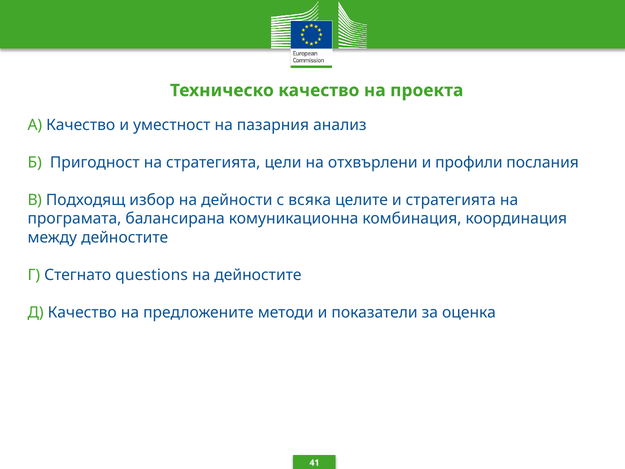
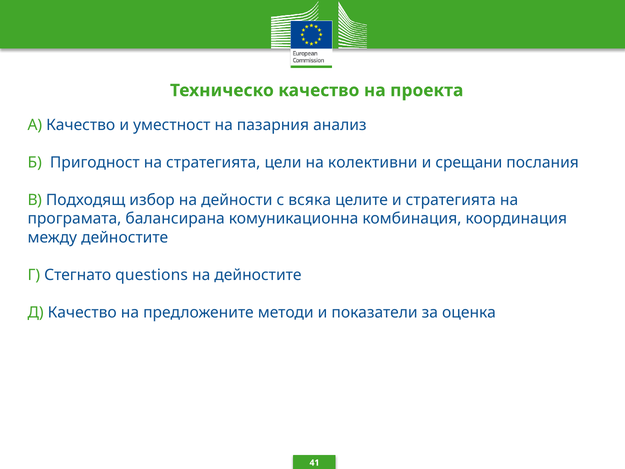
отхвърлени: отхвърлени -> колективни (373, 162)
профили: профили -> срещани (469, 162)
